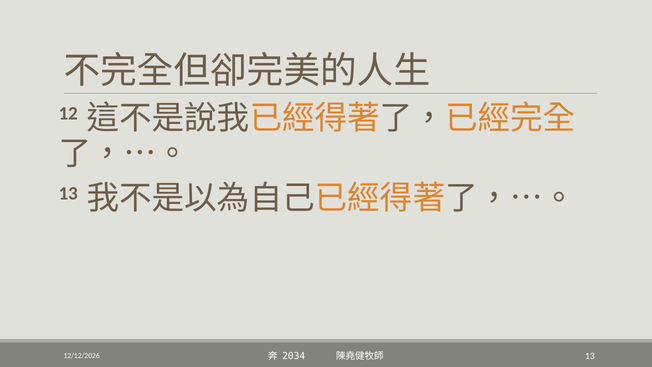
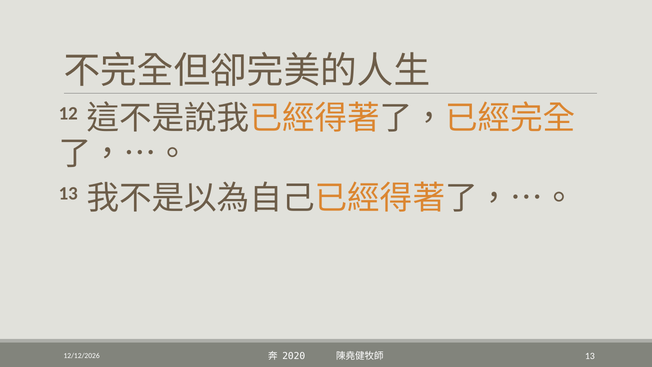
2034: 2034 -> 2020 (294, 356)
